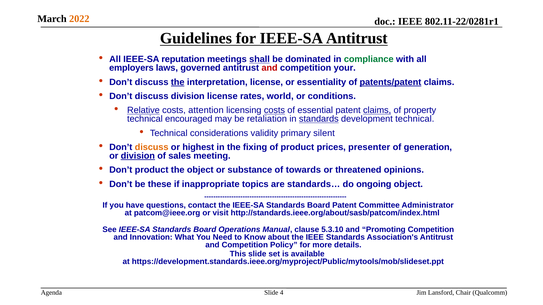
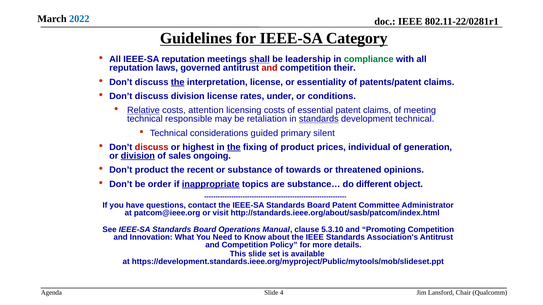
2022 colour: orange -> blue (79, 19)
IEEE-SA Antitrust: Antitrust -> Category (357, 38)
dominated: dominated -> leadership (308, 59)
employers: employers -> reputation (131, 68)
your: your -> their (345, 68)
patents/patent underline: present -> none (390, 82)
world: world -> under (280, 96)
costs underline: present -> none (274, 110)
claims underline: present -> none (377, 110)
property: property -> meeting (420, 110)
encouraged: encouraged -> responsible (189, 119)
validity: validity -> guided (264, 133)
discuss colour: orange -> red (152, 147)
the underline: none -> present (234, 147)
presenter: presenter -> individual (369, 147)
meeting: meeting -> ongoing (212, 156)
the object: object -> recent (200, 170)
these: these -> order (160, 184)
inappropriate underline: none -> present (211, 184)
standards…: standards… -> substance… (314, 184)
ongoing: ongoing -> different (374, 184)
